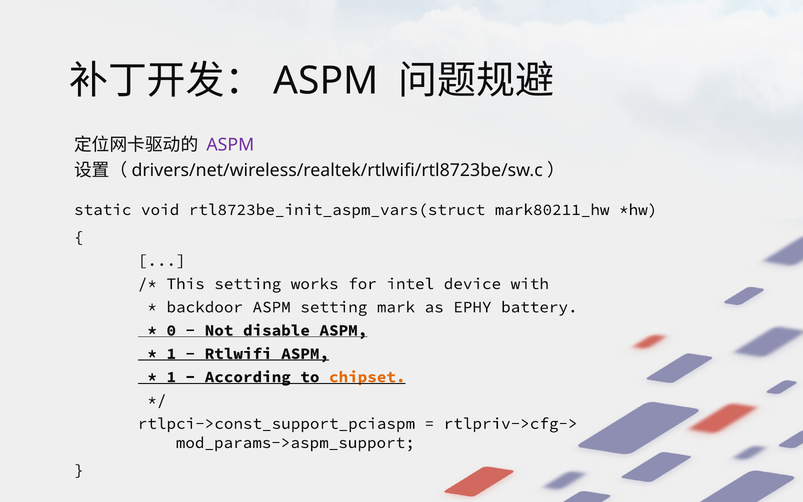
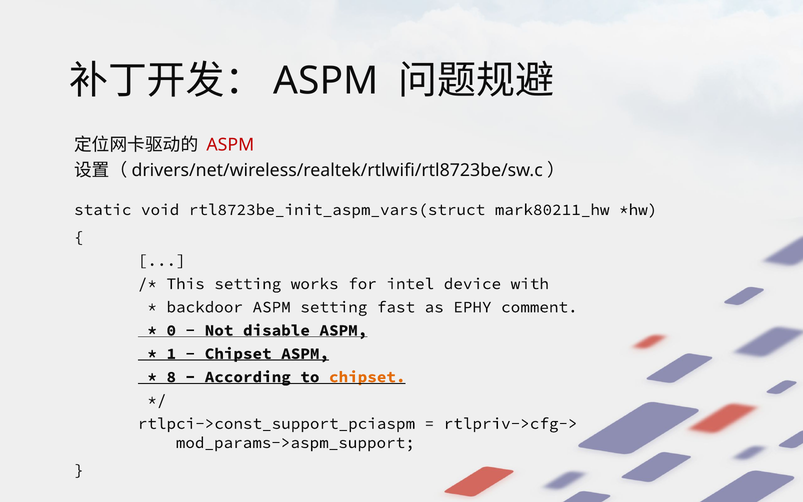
ASPM colour: purple -> red (230, 145)
mark: mark -> fast (396, 307)
battery: battery -> comment (539, 307)
Rtlwifi: Rtlwifi -> Chipset (238, 354)
1: 1 -> 8 (171, 377)
